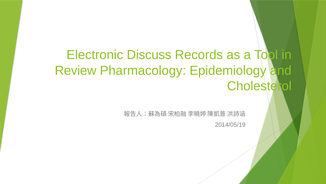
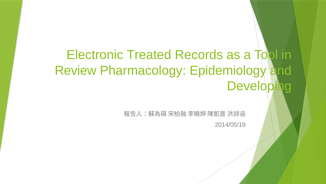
Discuss: Discuss -> Treated (149, 55)
Cholesterol: Cholesterol -> Developing (259, 86)
